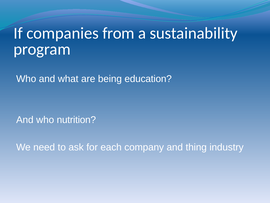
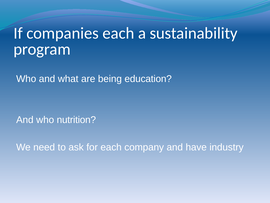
companies from: from -> each (118, 33)
thing: thing -> have (196, 147)
